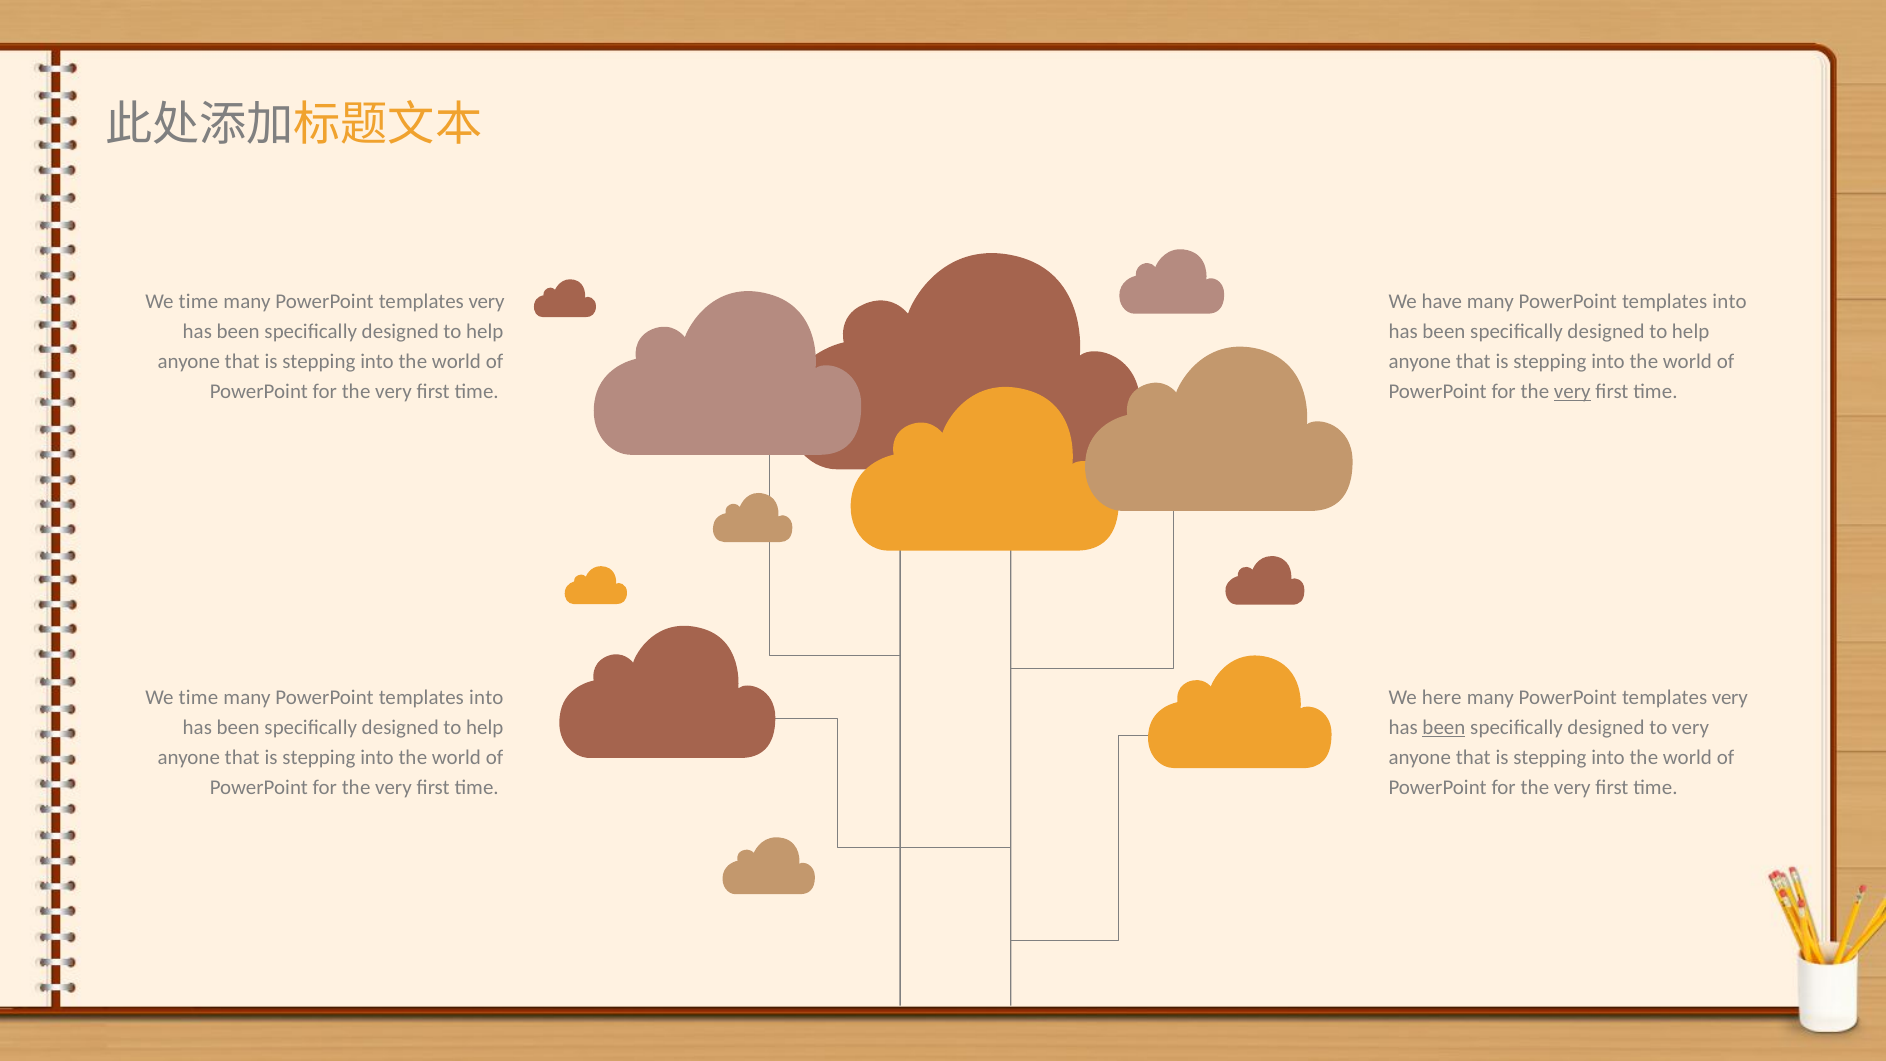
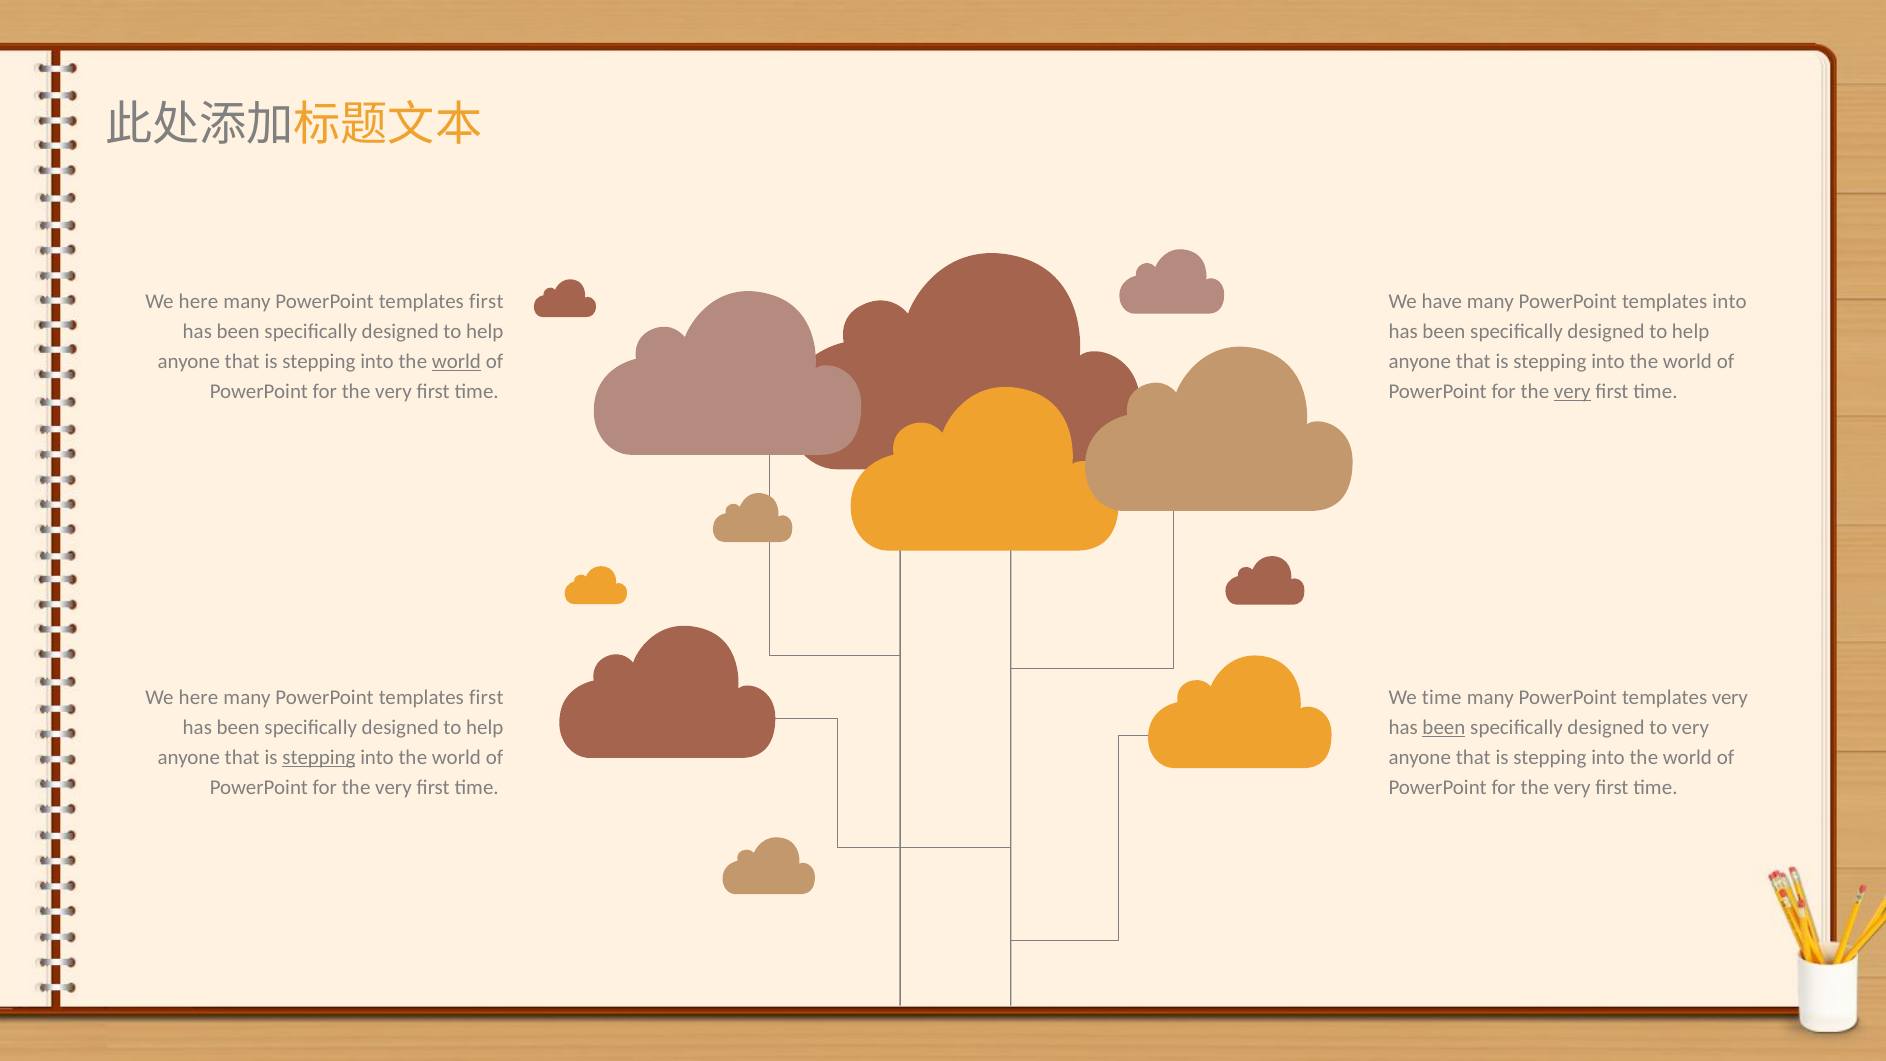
time: time -> here (198, 302)
very: very -> first (486, 302)
world underline: none -> present (456, 362)
time: time -> here (198, 698)
into: into -> first (486, 698)
We here: here -> time (1442, 698)
stepping underline: none -> present (319, 758)
